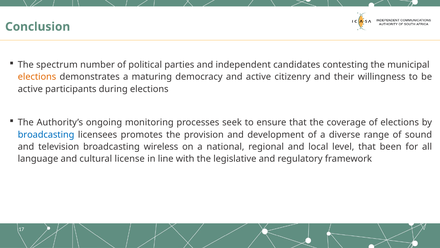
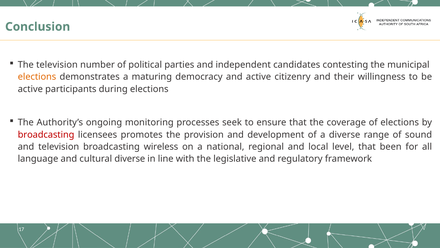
The spectrum: spectrum -> television (57, 65)
broadcasting colour: blue -> red (46, 134)
cultural license: license -> diverse (130, 159)
